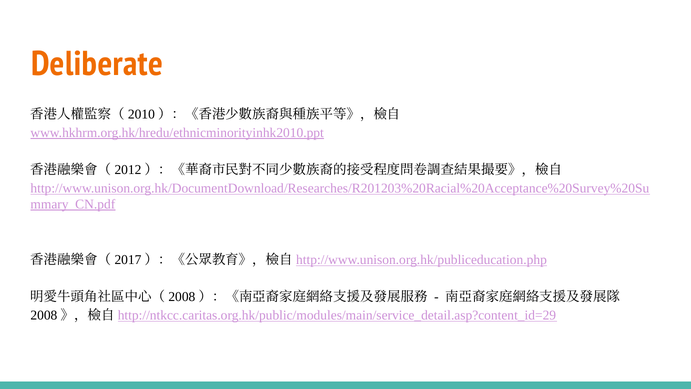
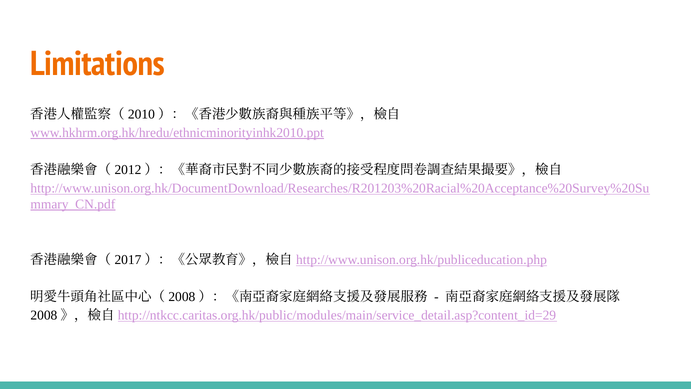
Deliberate: Deliberate -> Limitations (97, 64)
